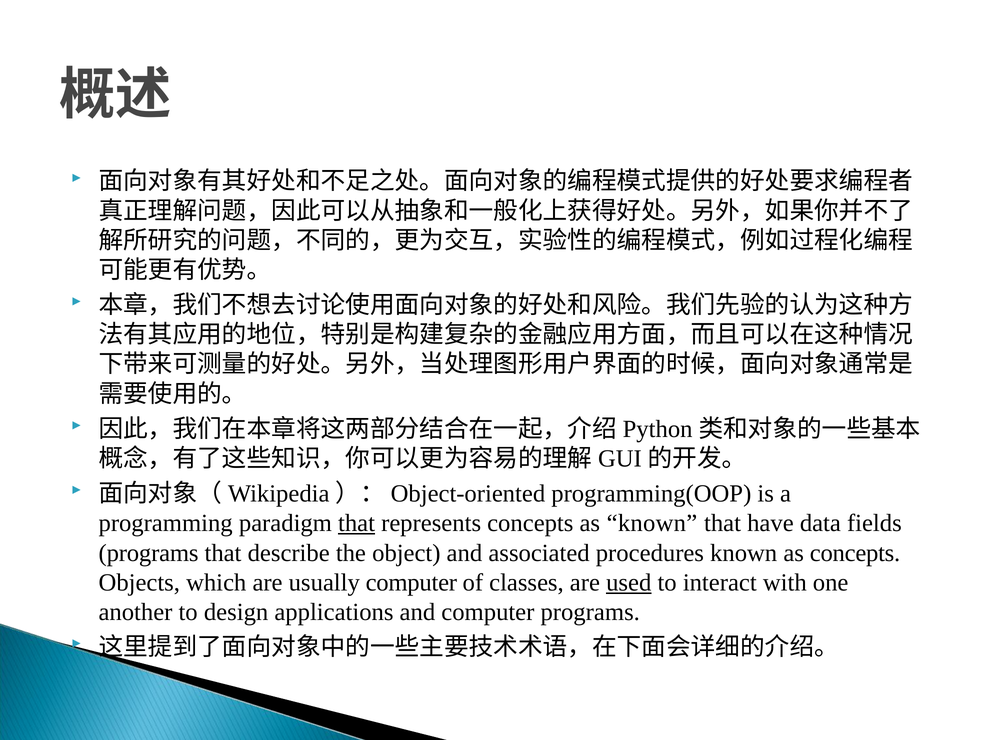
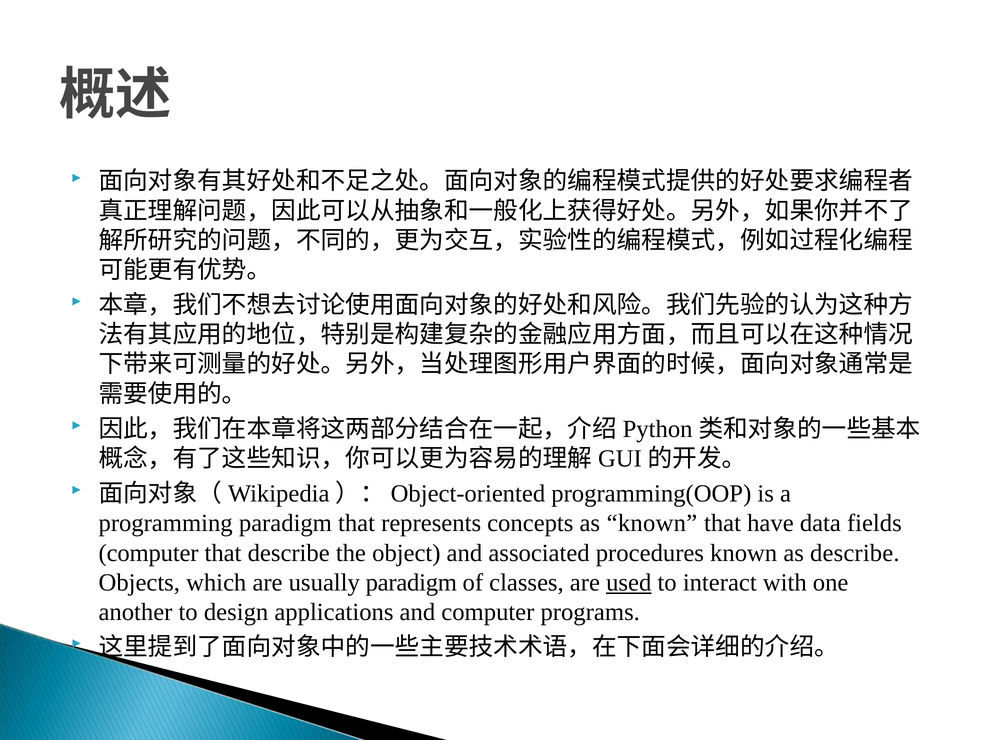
that underline: present -> none (357, 523)
programs: programs -> computer (149, 553)
as concepts: concepts -> describe (855, 553)
usually computer: computer -> paradigm (411, 583)
